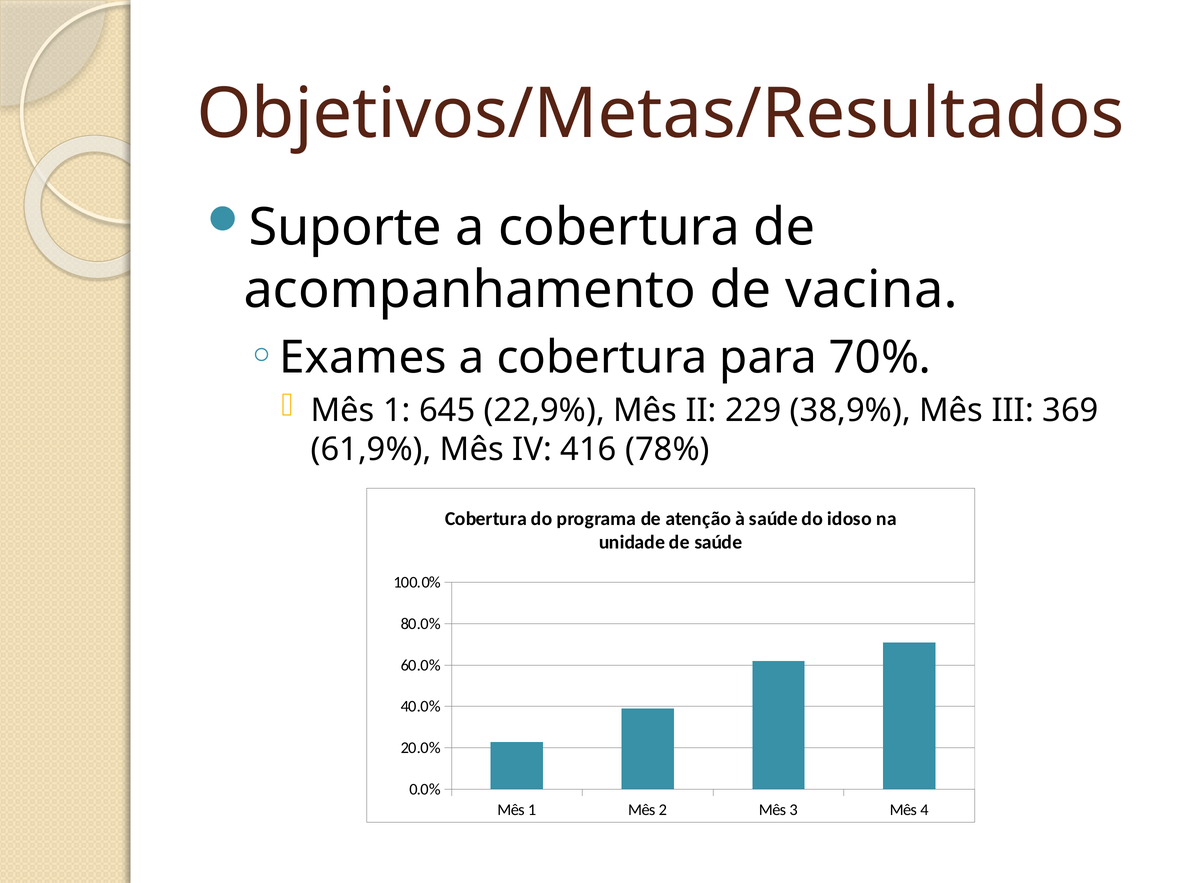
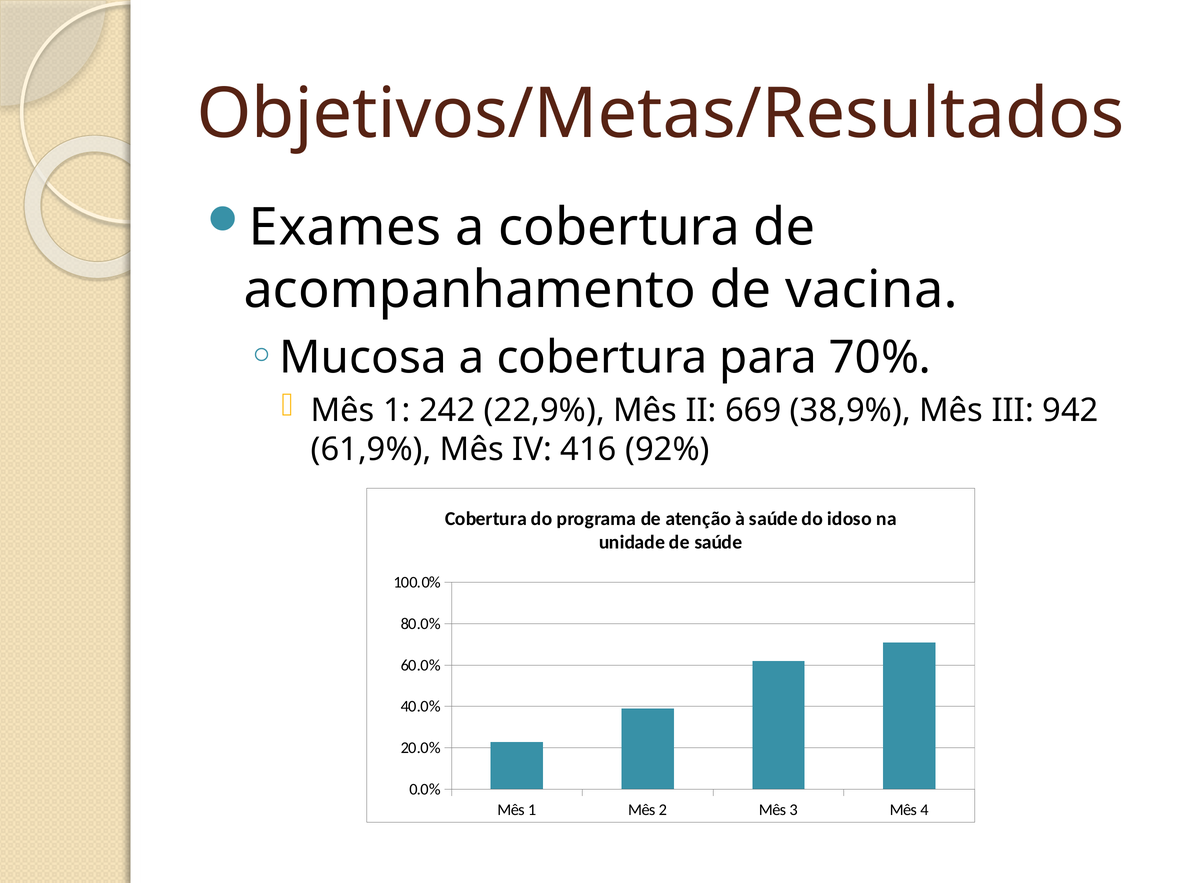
Suporte: Suporte -> Exames (345, 227)
Exames: Exames -> Mucosa (363, 358)
645: 645 -> 242 (447, 410)
229: 229 -> 669 (753, 410)
369: 369 -> 942 (1071, 410)
78%: 78% -> 92% (667, 450)
